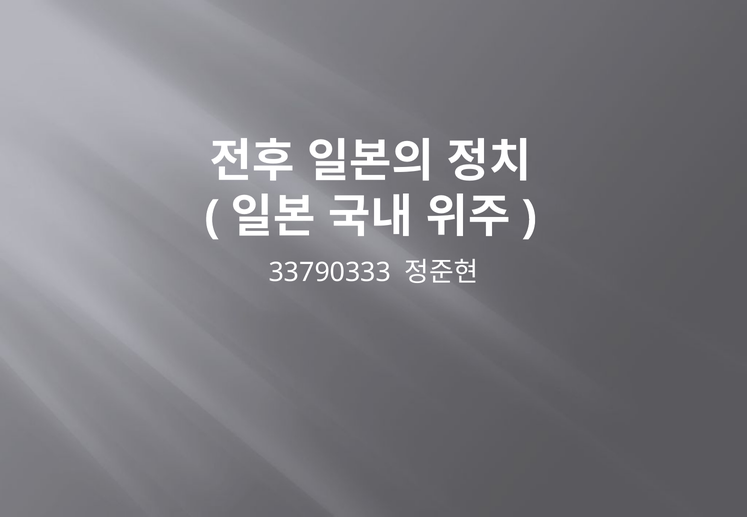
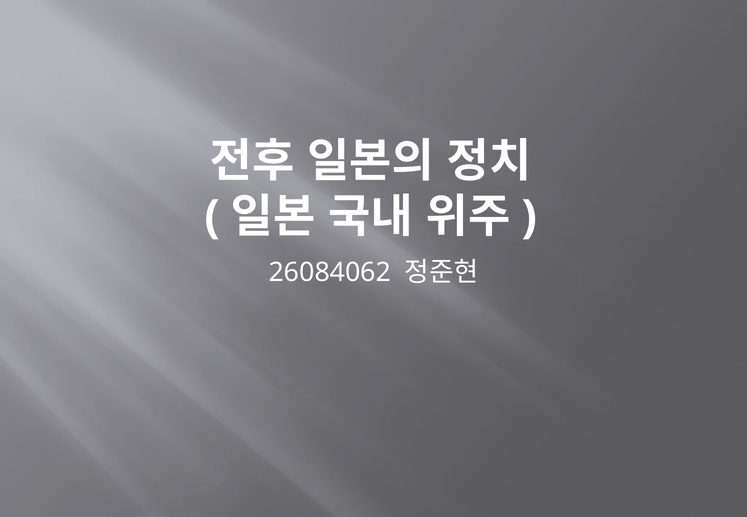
33790333: 33790333 -> 26084062 (330, 273)
